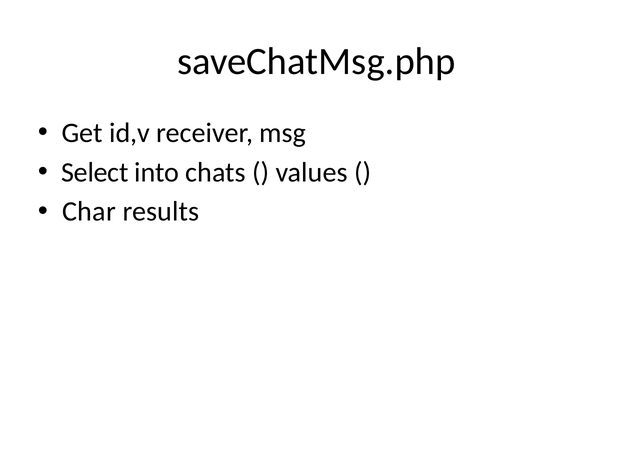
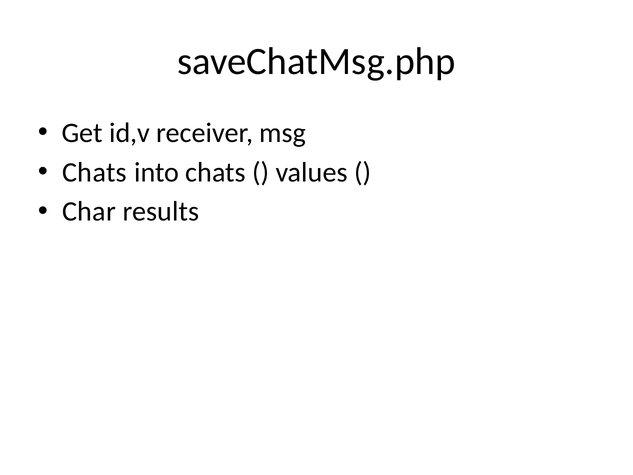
Select: Select -> Chats (95, 172)
